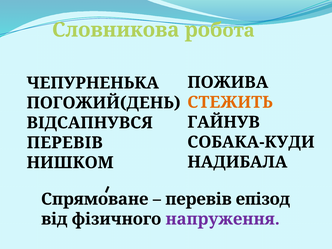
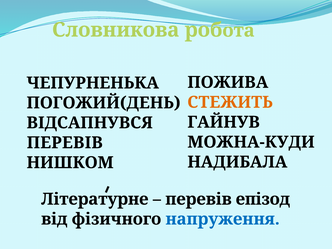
СОБАКА-КУДИ: СОБАКА-КУДИ -> МОЖНА-КУДИ (251, 142)
Спрямоване: Спрямоване -> Літературне (95, 199)
напруження colour: purple -> blue (223, 219)
